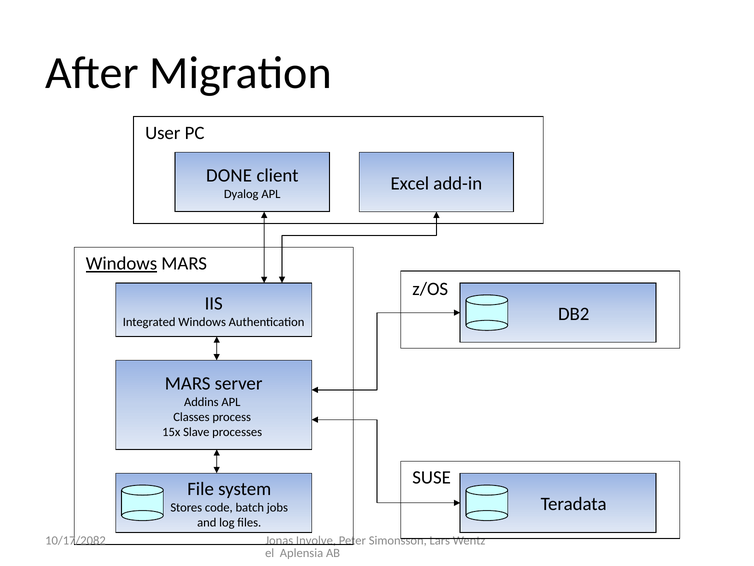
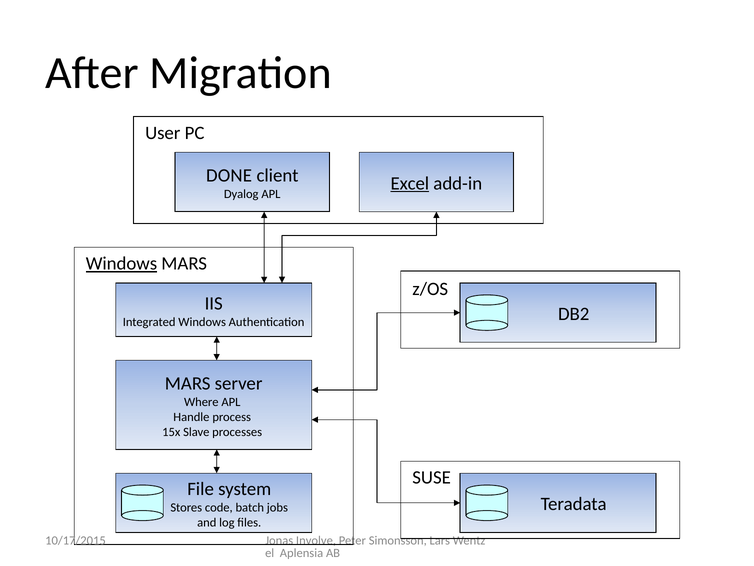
Excel underline: none -> present (410, 183)
Addins: Addins -> Where (201, 402)
Classes: Classes -> Handle (191, 417)
10/17/2082: 10/17/2082 -> 10/17/2015 (75, 540)
